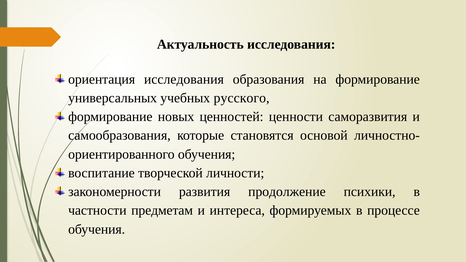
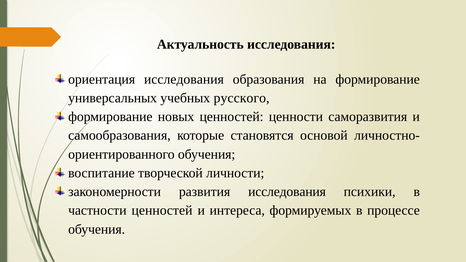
развития продолжение: продолжение -> исследования (287, 192)
частности предметам: предметам -> ценностей (162, 211)
